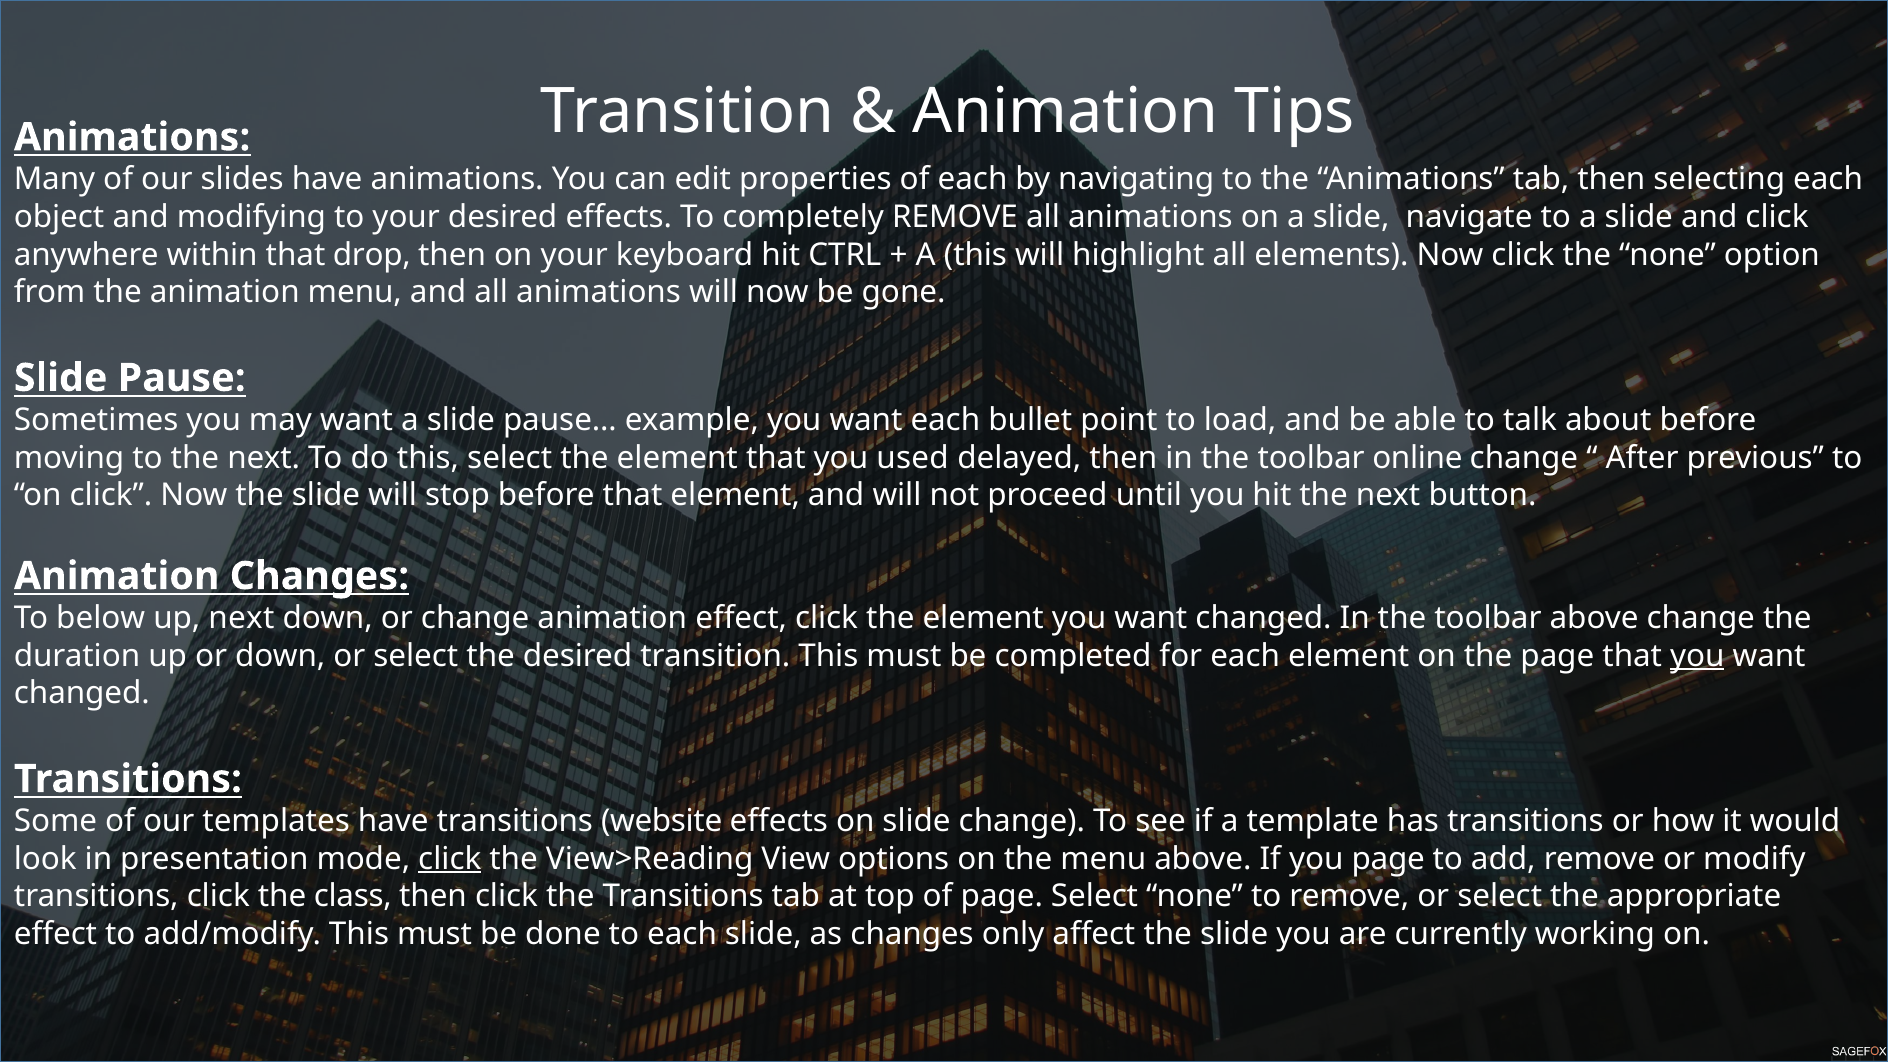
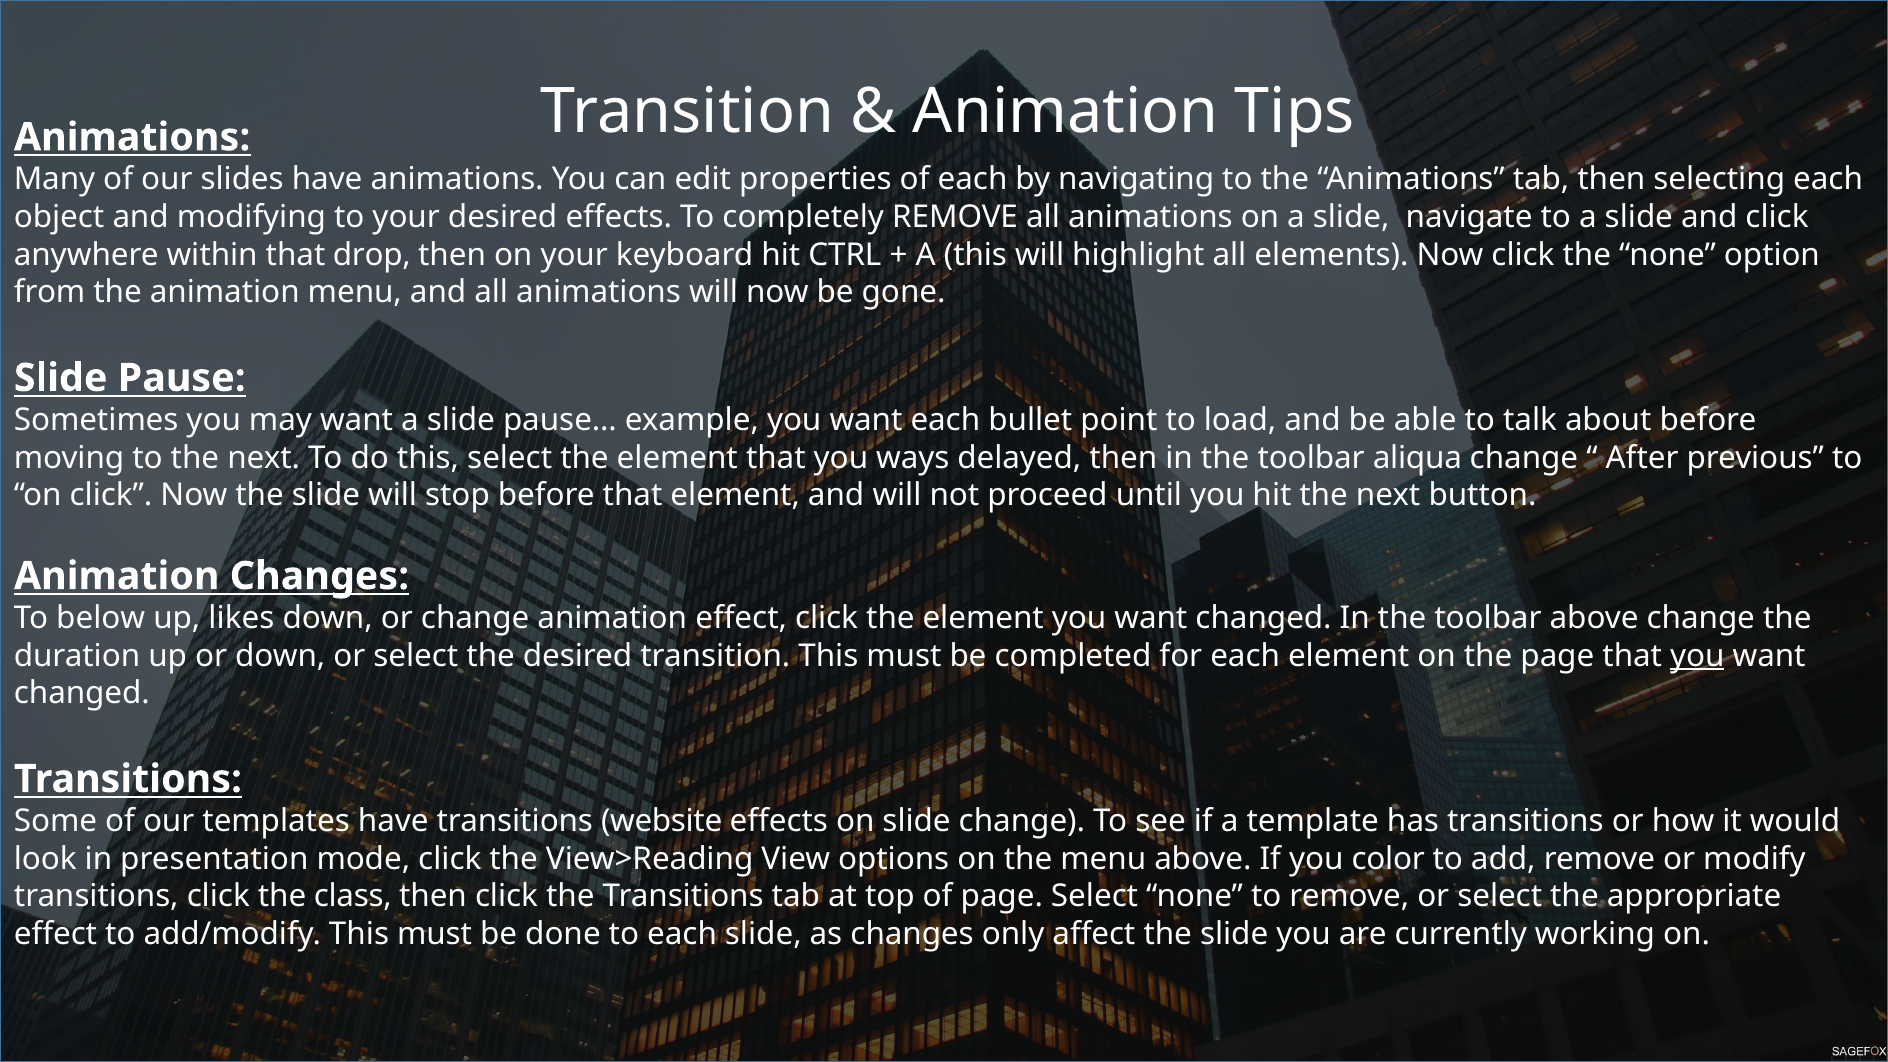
used: used -> ways (913, 458)
online: online -> aliqua (1417, 458)
up next: next -> likes (241, 618)
click underline: present -> none (450, 859)
you page: page -> color (1388, 859)
